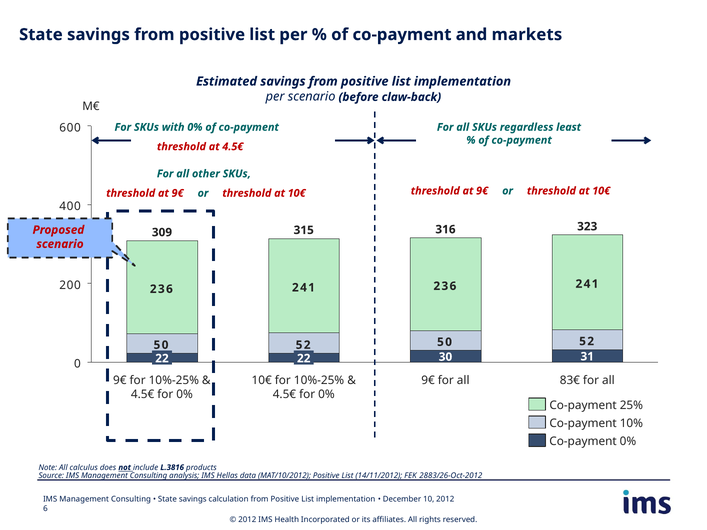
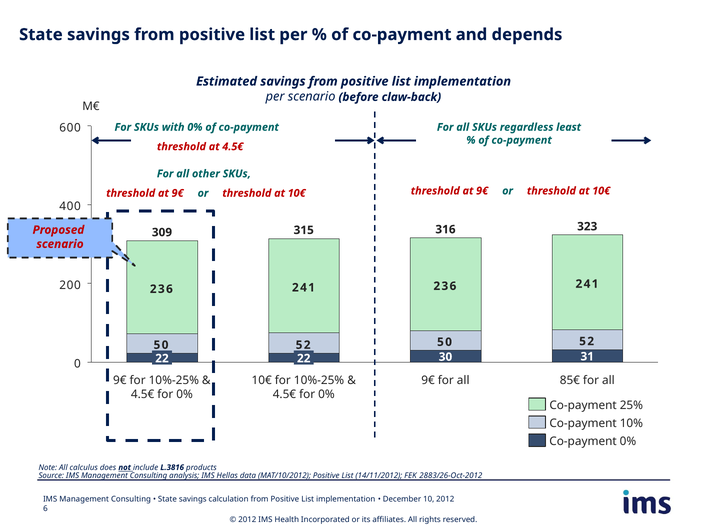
markets: markets -> depends (527, 35)
83€: 83€ -> 85€ (570, 381)
